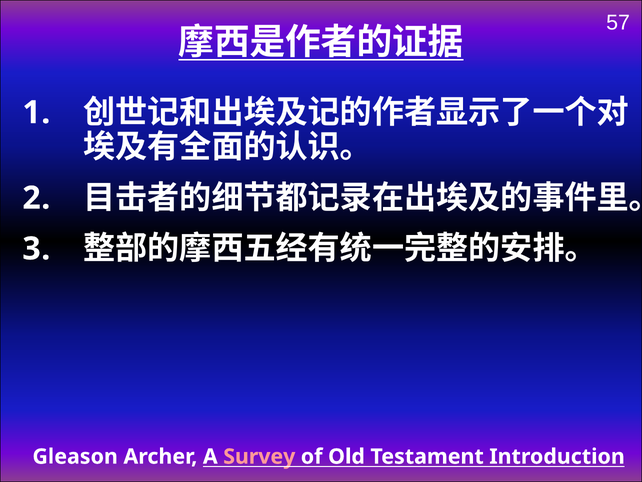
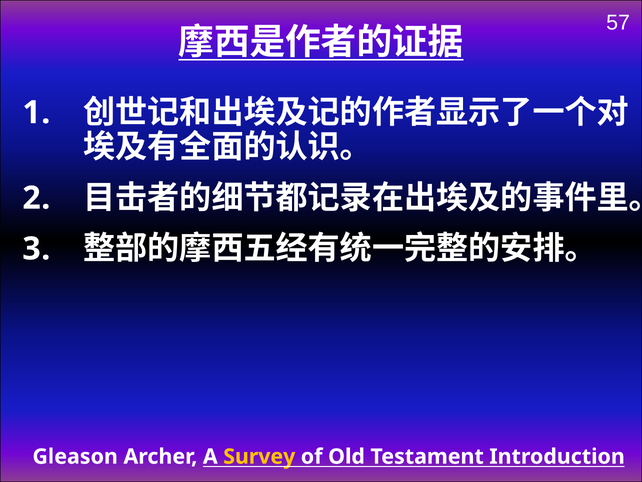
Survey colour: pink -> yellow (259, 456)
